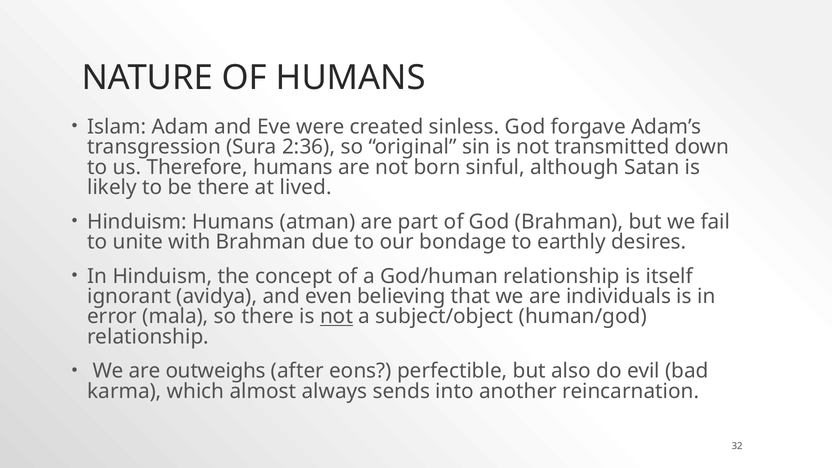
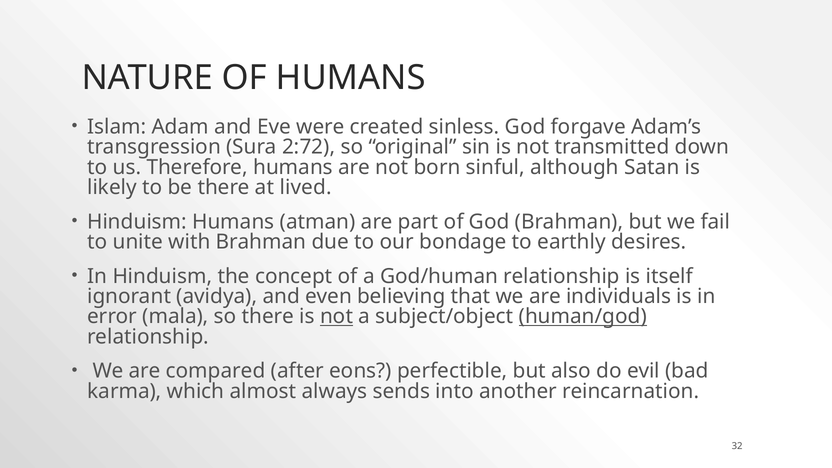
2:36: 2:36 -> 2:72 (309, 147)
human/god underline: none -> present (583, 317)
outweighs: outweighs -> compared (216, 371)
